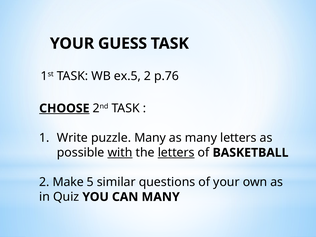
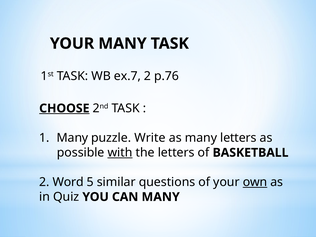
YOUR GUESS: GUESS -> MANY (123, 44)
ex.5: ex.5 -> ex.7 (127, 76)
Write: Write -> Many (72, 138)
puzzle Many: Many -> Write (150, 138)
letters underline: present -> none (176, 153)
Make: Make -> Word (68, 182)
own underline: none -> present (255, 182)
